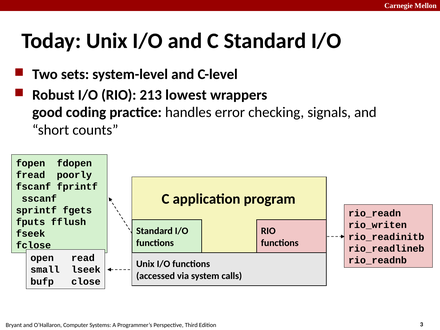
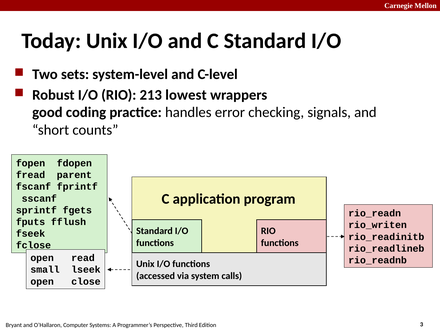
poorly: poorly -> parent (74, 175)
bufp: bufp -> open (42, 281)
